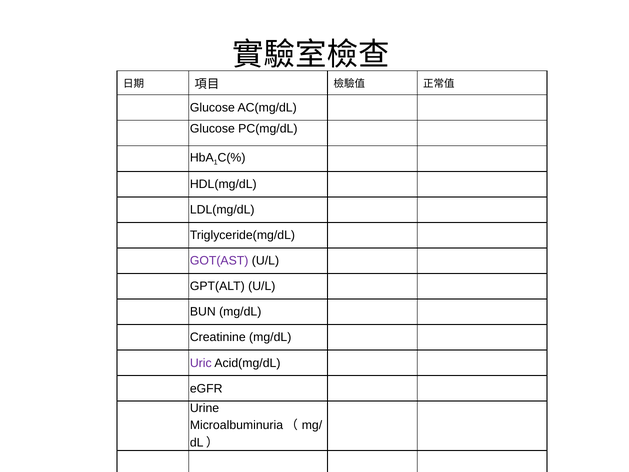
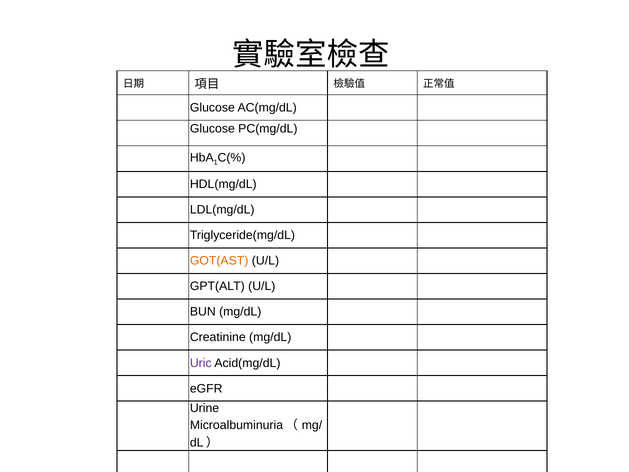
GOT(AST colour: purple -> orange (219, 261)
